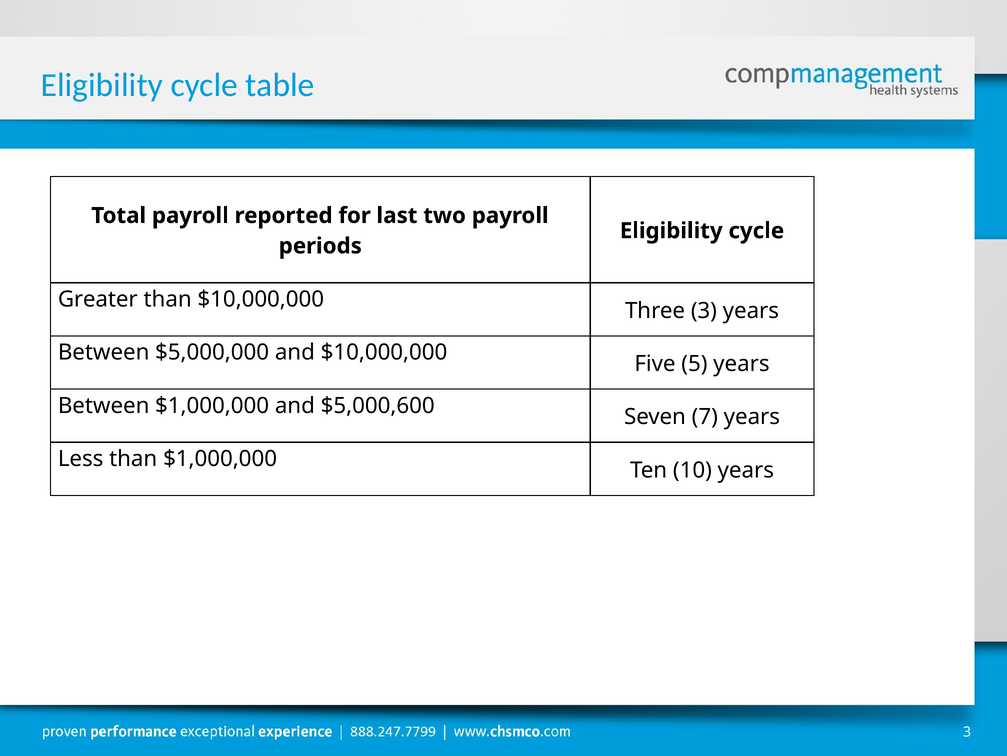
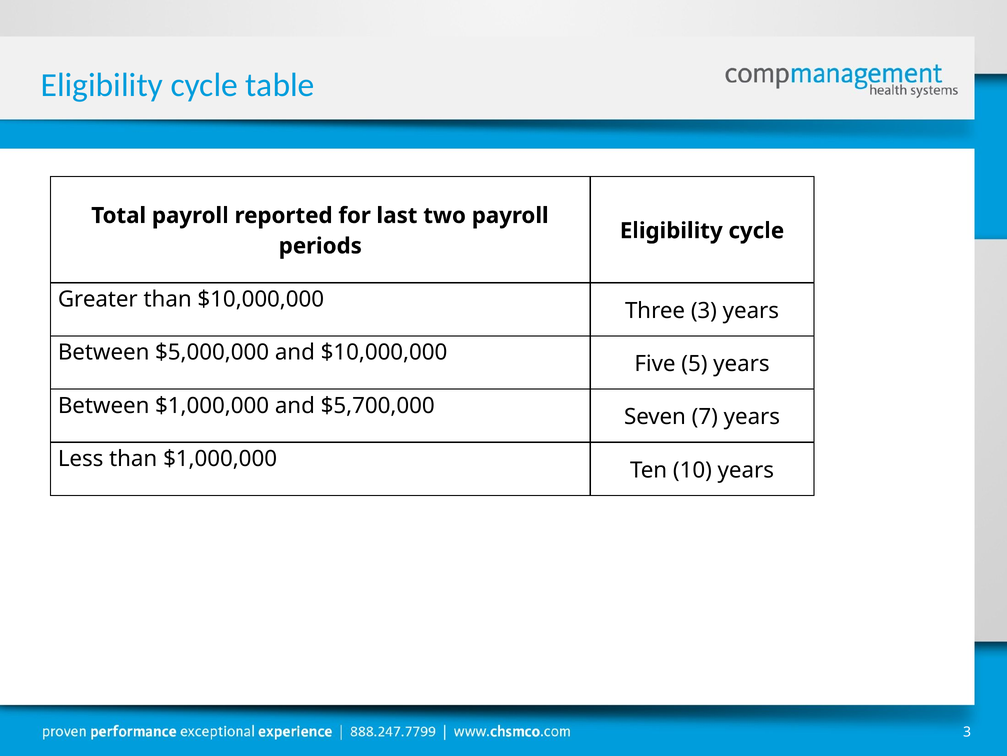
$5,000,600: $5,000,600 -> $5,700,000 (378, 405)
